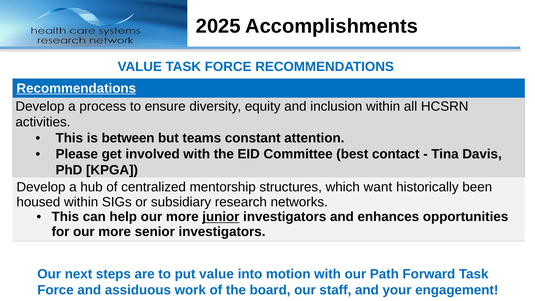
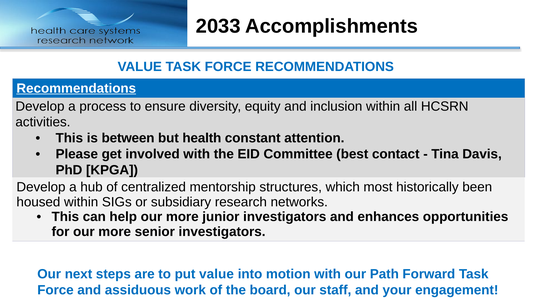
2025: 2025 -> 2033 (218, 26)
teams: teams -> health (202, 138)
want: want -> most (378, 187)
junior underline: present -> none (221, 217)
